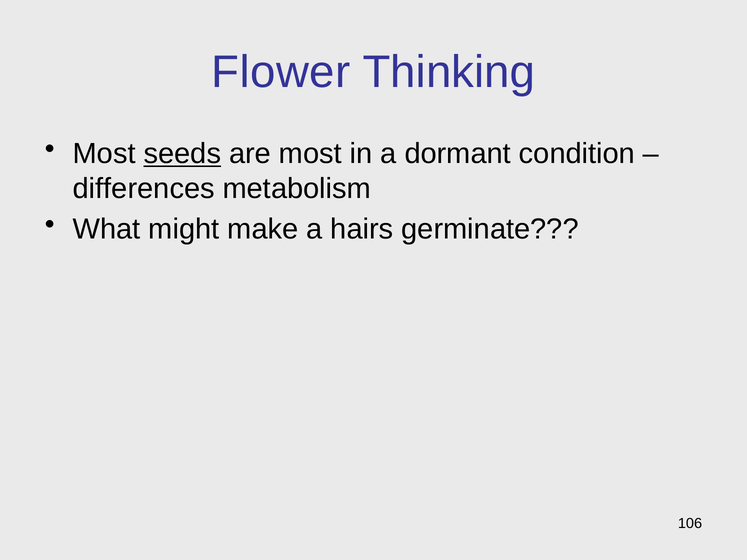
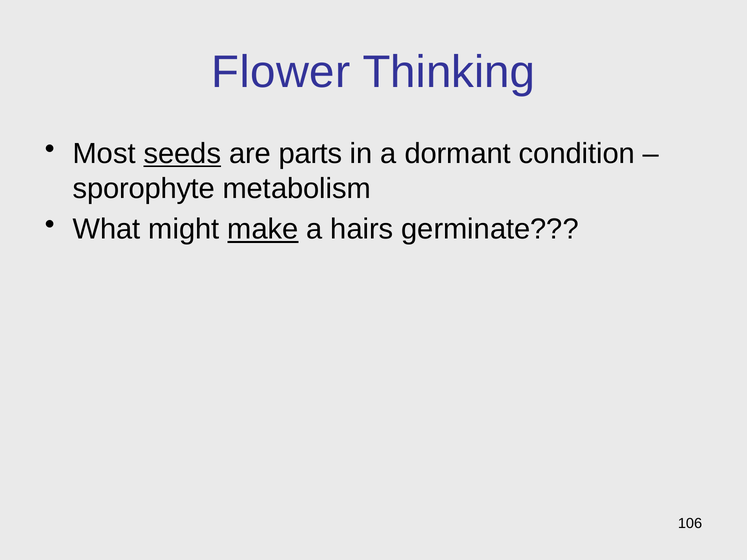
are most: most -> parts (311, 154)
differences: differences -> sporophyte (144, 189)
make underline: none -> present (263, 230)
